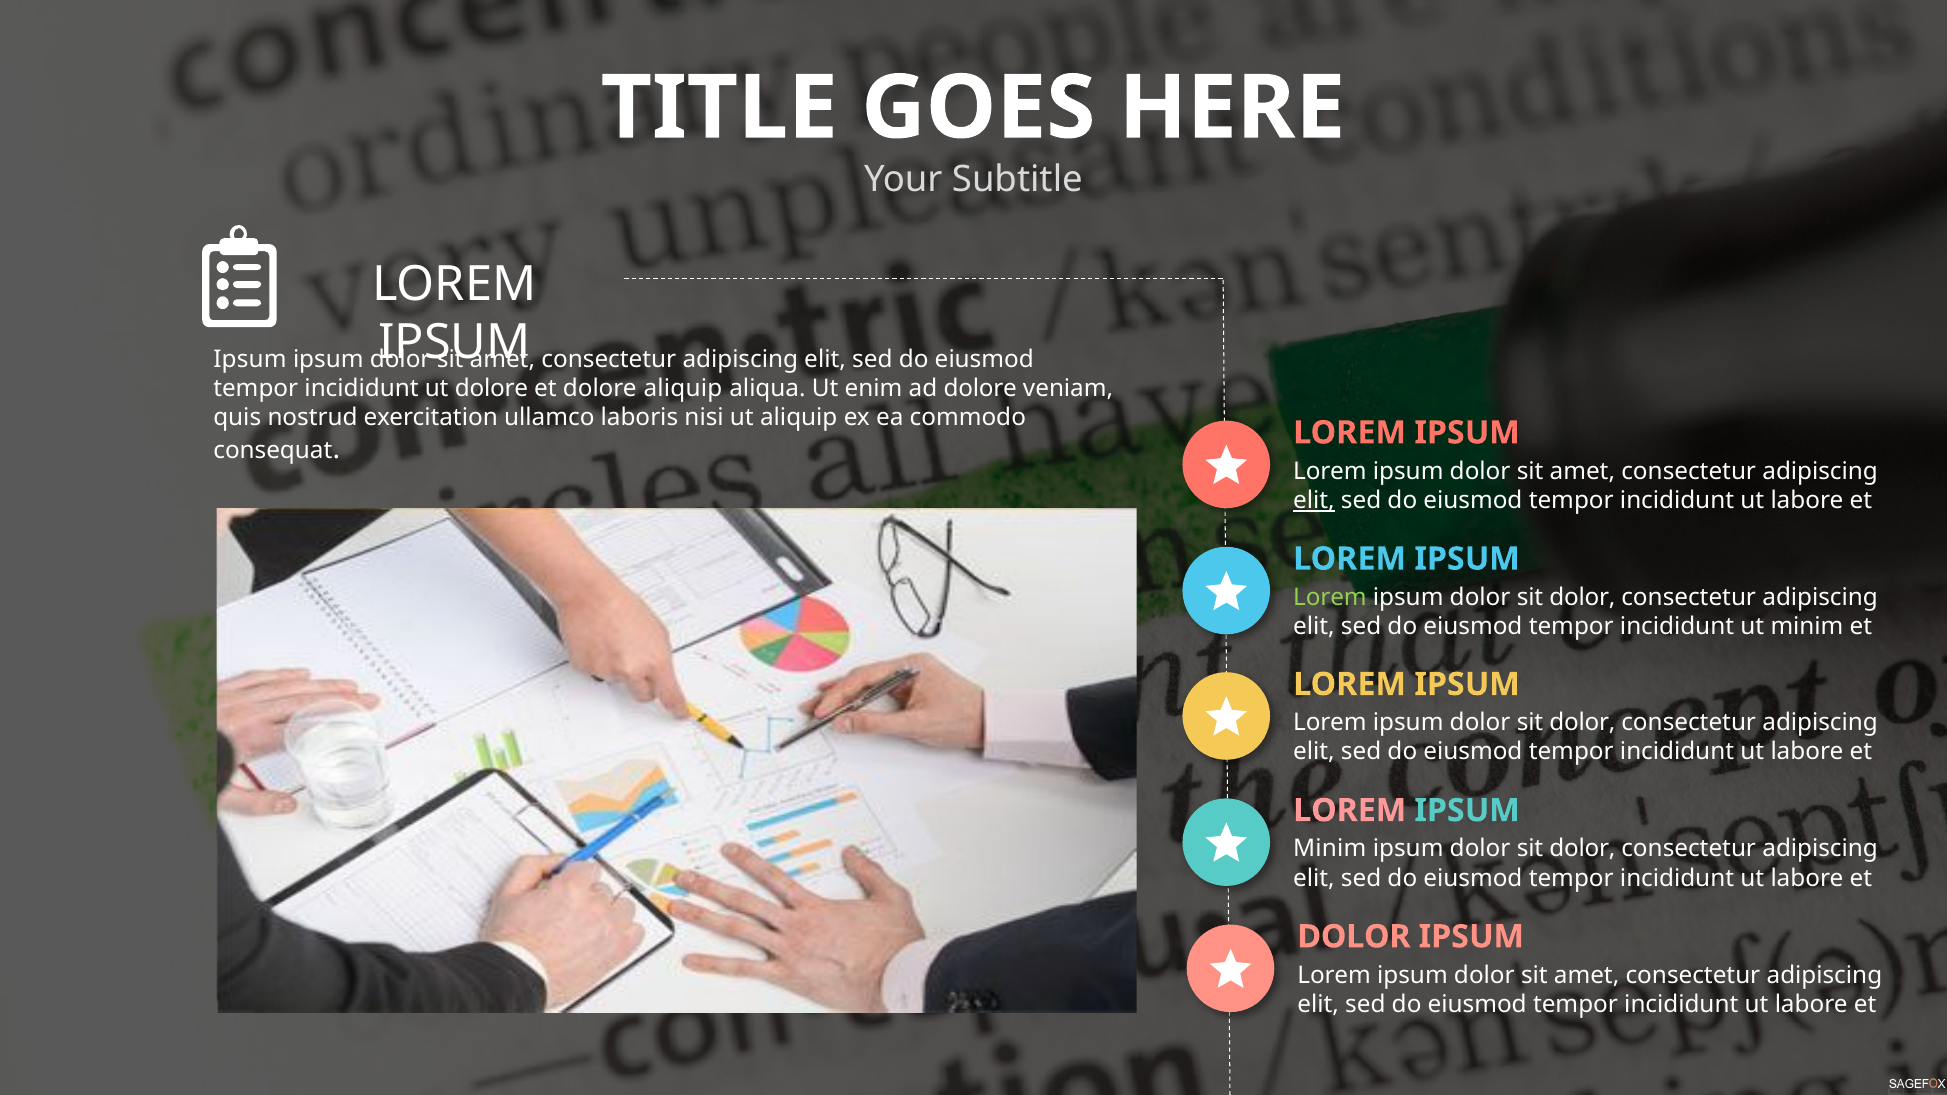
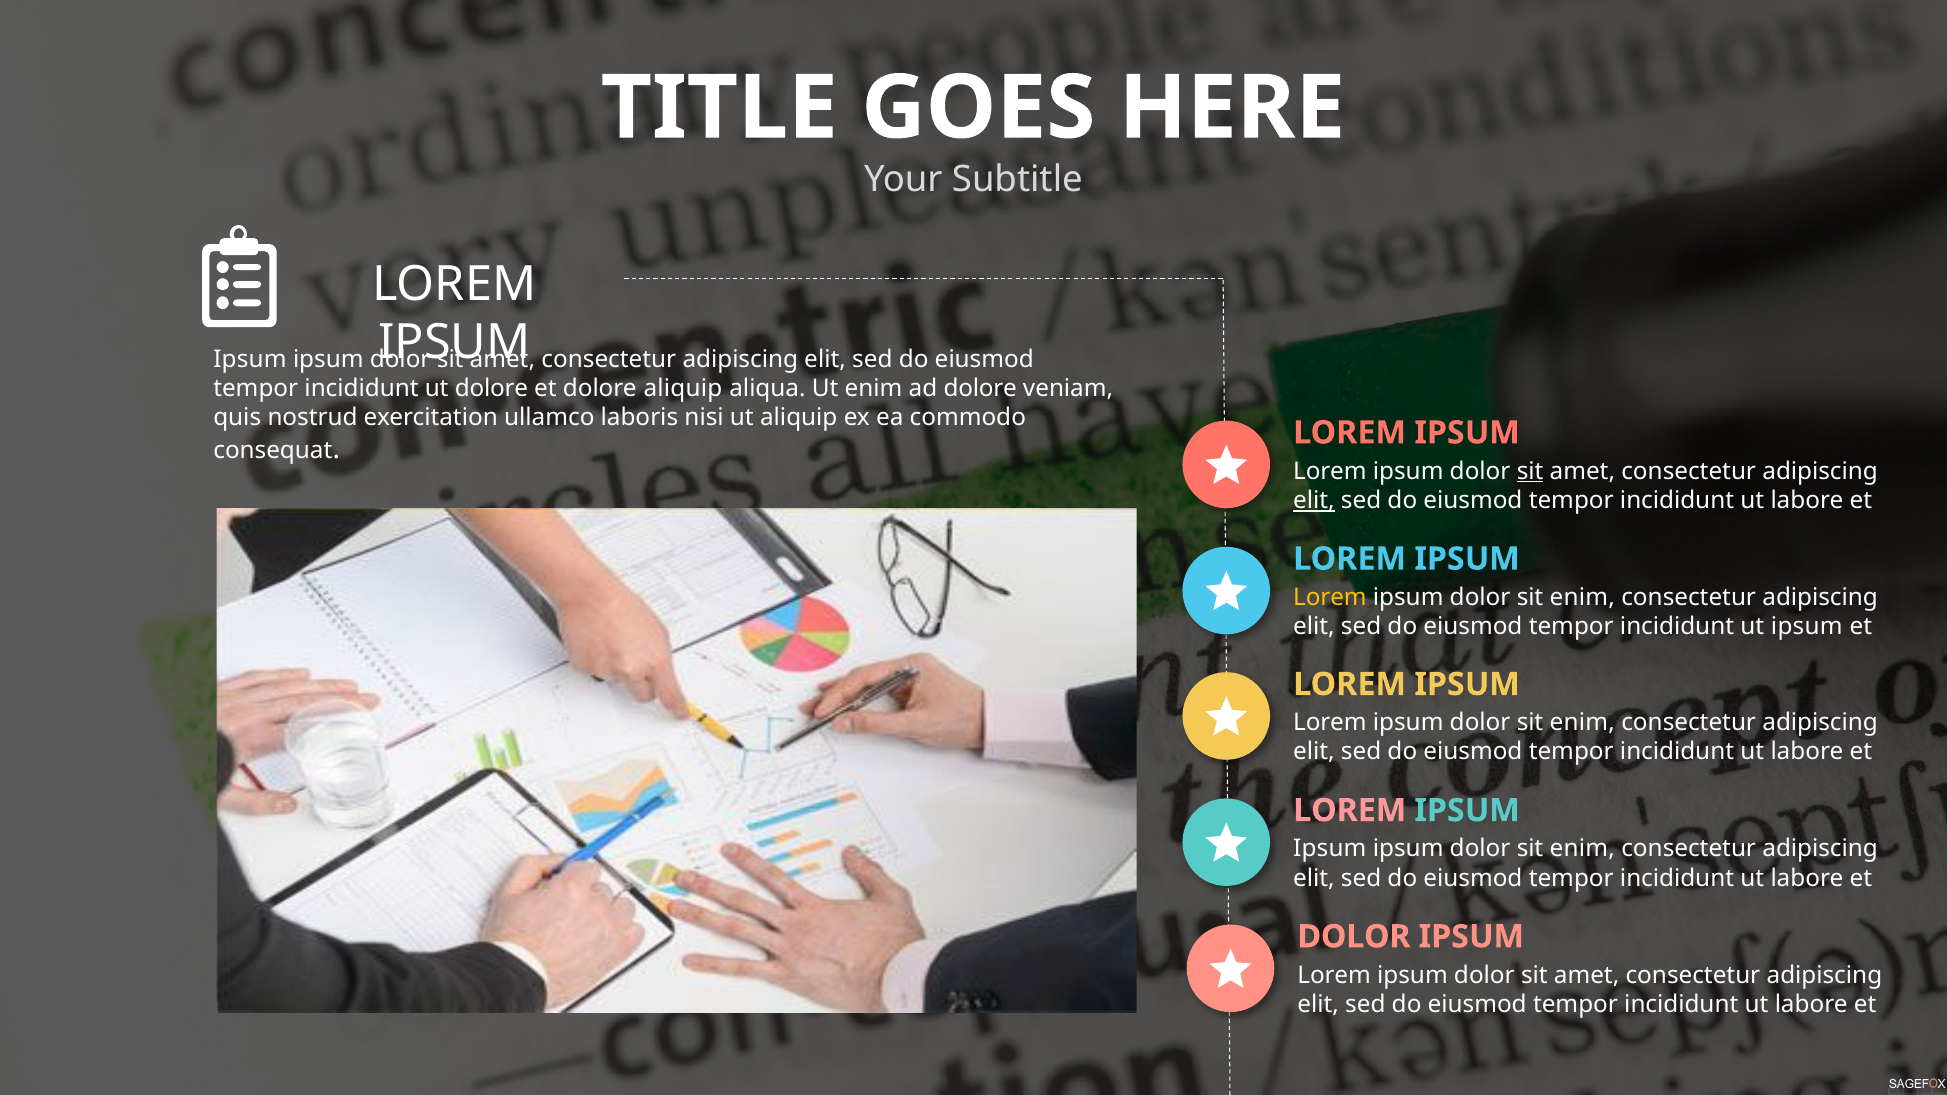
sit underline: none -> present (1530, 471)
Lorem colour: light green -> yellow (1330, 597)
dolor: dolor -> enim (1582, 597)
ut minim: minim -> ipsum (1807, 627)
dolor: dolor -> enim (1582, 723)
Minim: Minim -> Ipsum (1330, 849)
dolor: dolor -> enim (1582, 849)
